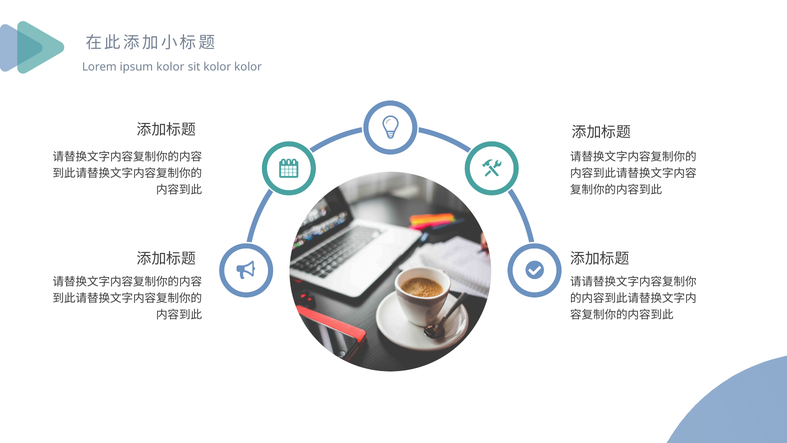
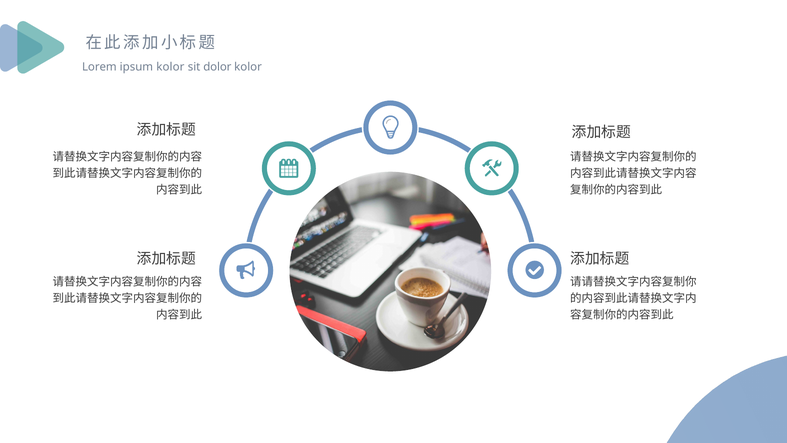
sit kolor: kolor -> dolor (217, 67)
